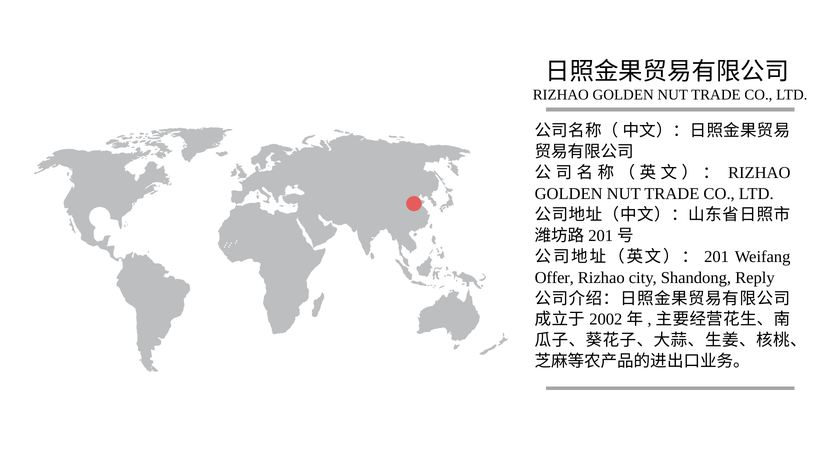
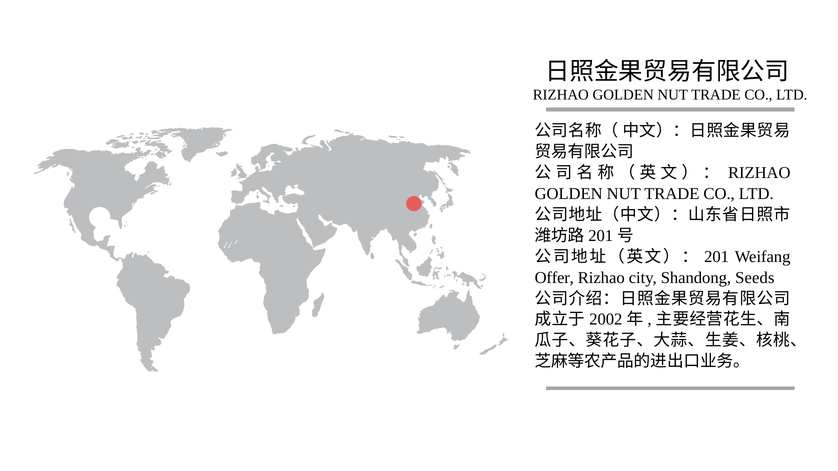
Reply: Reply -> Seeds (755, 278)
